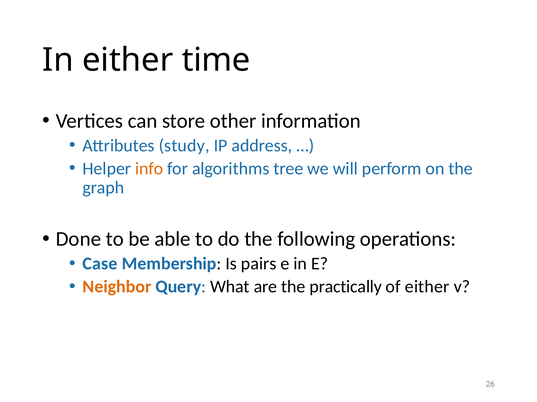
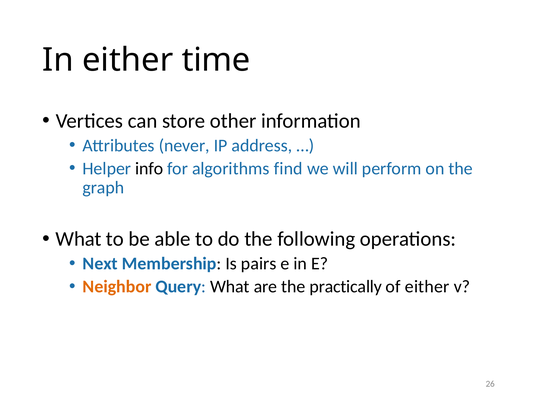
study: study -> never (184, 146)
info colour: orange -> black (149, 169)
tree: tree -> find (288, 169)
Done: Done -> What (79, 240)
Case: Case -> Next (100, 264)
